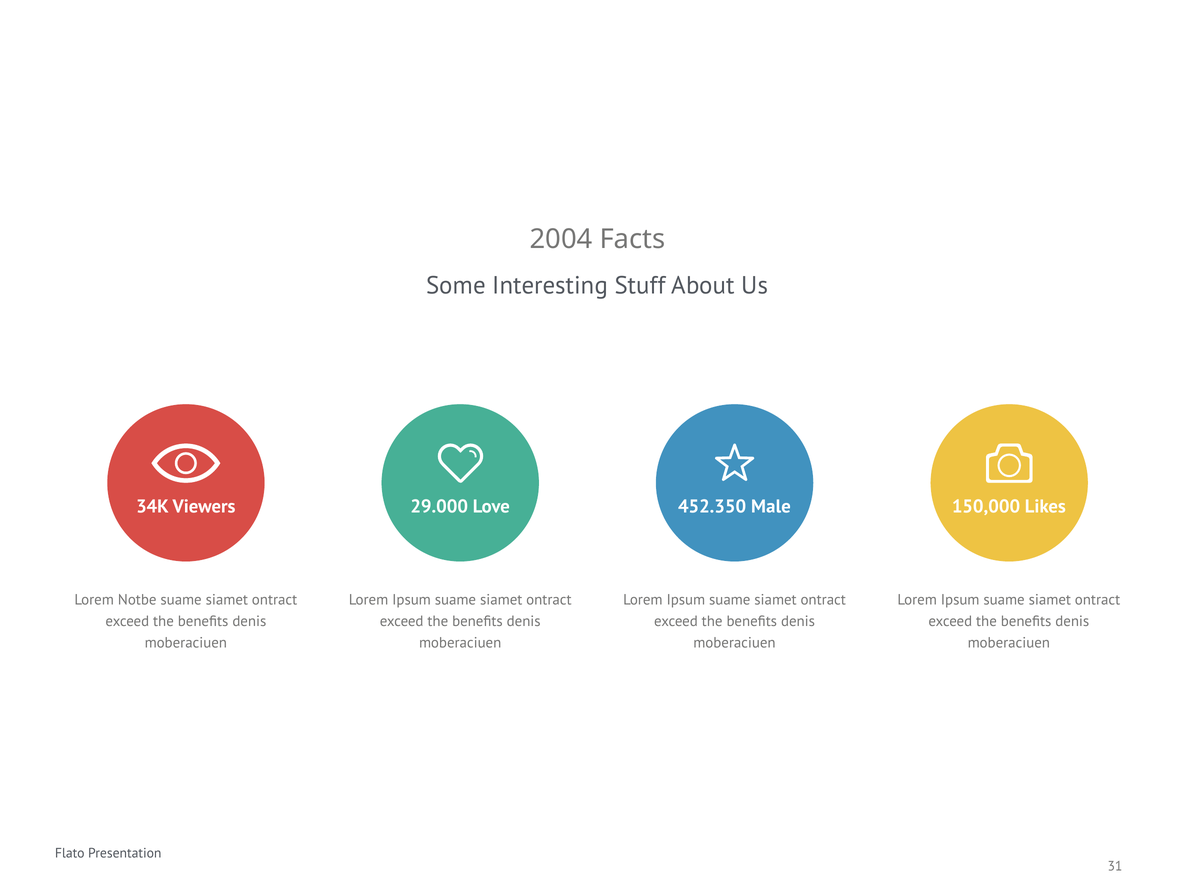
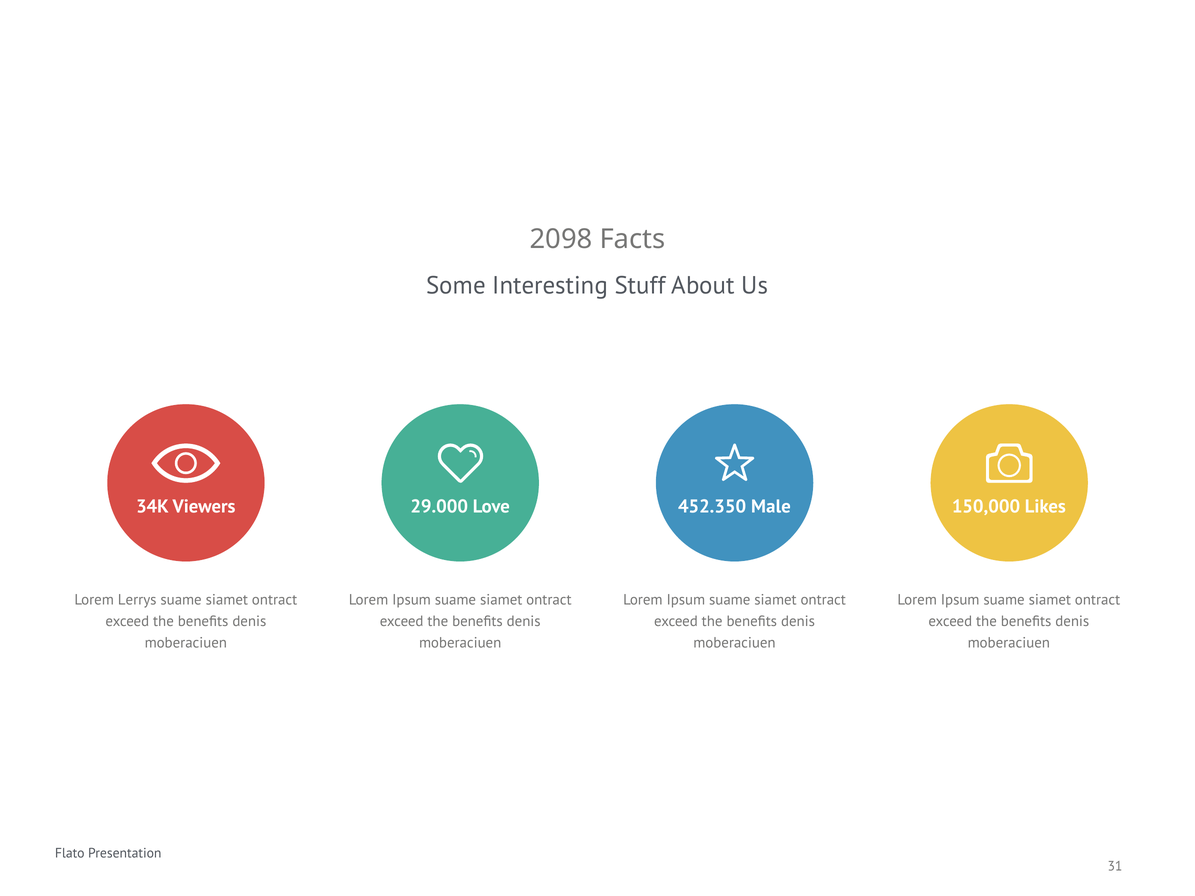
2004: 2004 -> 2098 (561, 239)
Notbe: Notbe -> Lerrys (137, 600)
